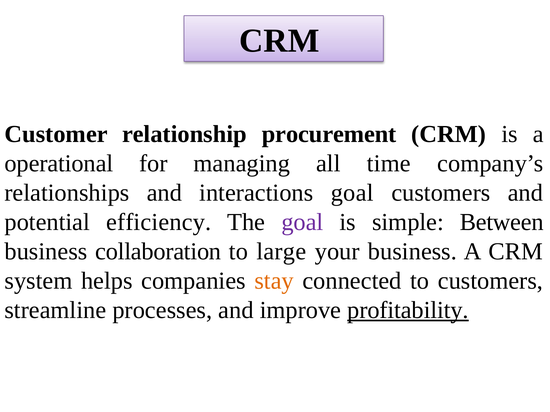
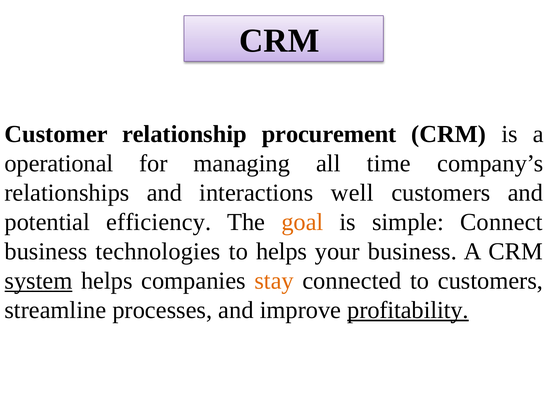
interactions goal: goal -> well (352, 193)
goal colour: purple -> orange (302, 222)
Between: Between -> Connect (501, 222)
collaboration: collaboration -> technologies (158, 252)
to large: large -> helps (282, 252)
system underline: none -> present (38, 281)
